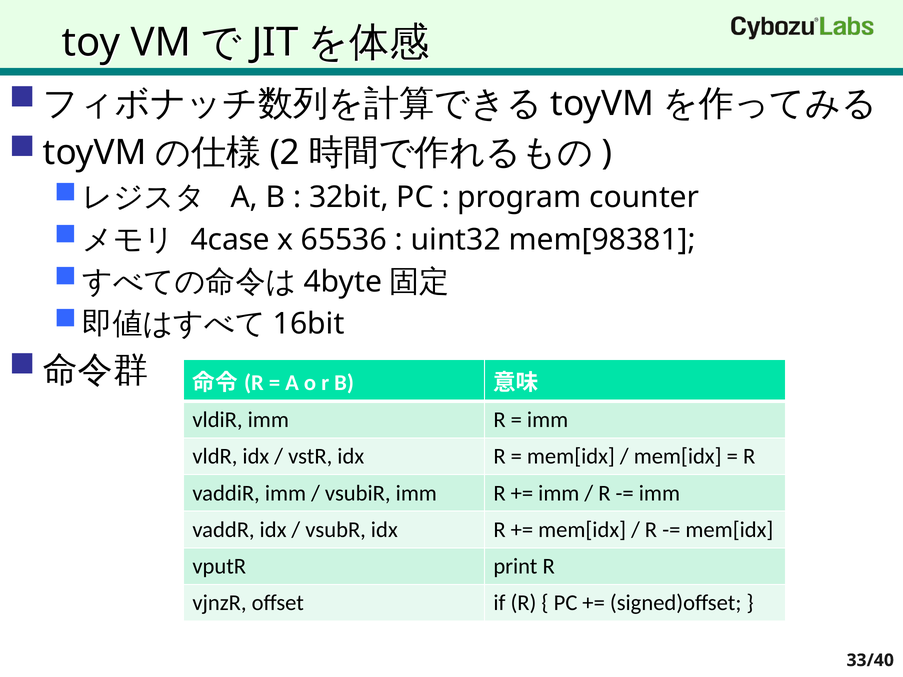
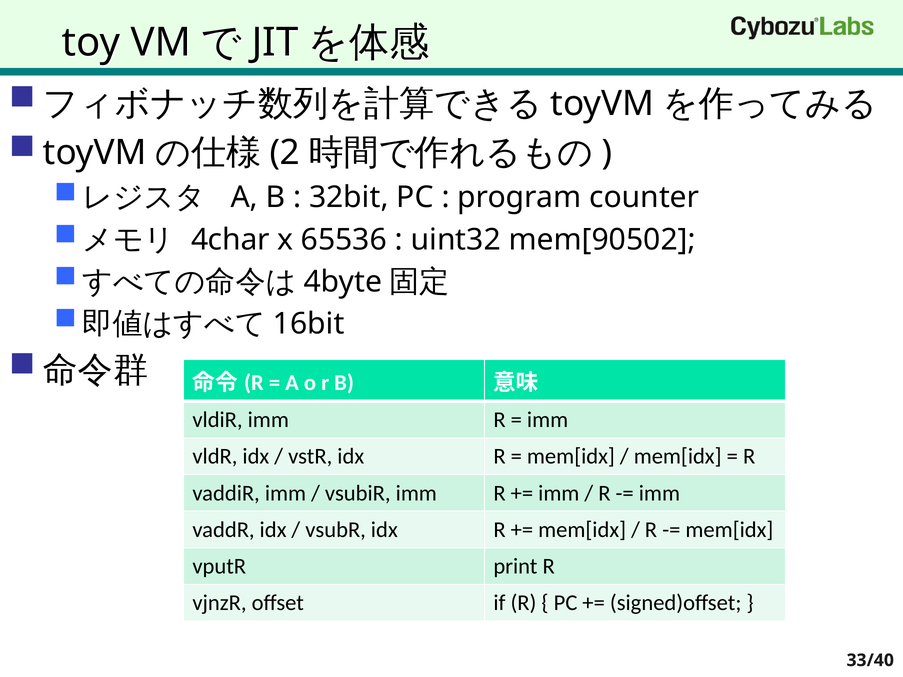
4case: 4case -> 4char (230, 240)
mem[98381: mem[98381 -> mem[90502 (602, 240)
